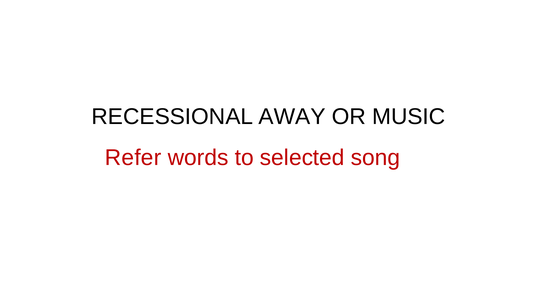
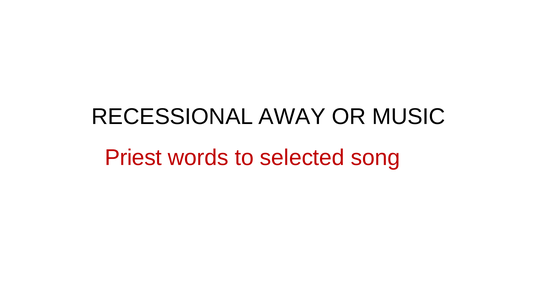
Refer: Refer -> Priest (133, 158)
